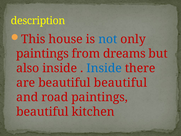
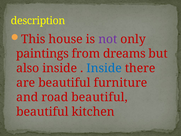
not colour: blue -> purple (108, 39)
beautiful beautiful: beautiful -> furniture (120, 83)
road paintings: paintings -> beautiful (99, 97)
